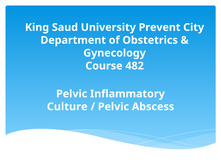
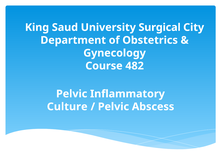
Prevent: Prevent -> Surgical (160, 27)
